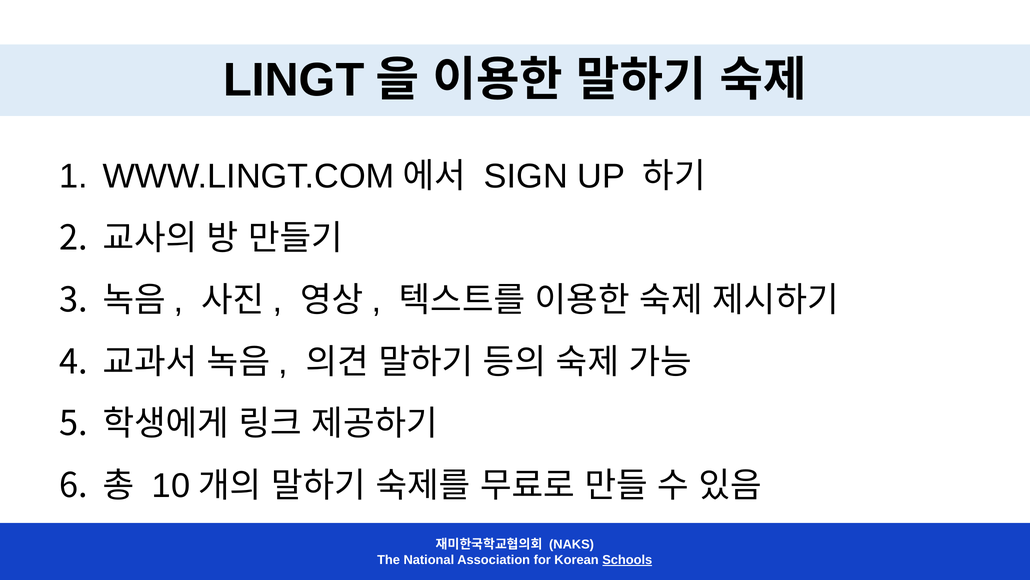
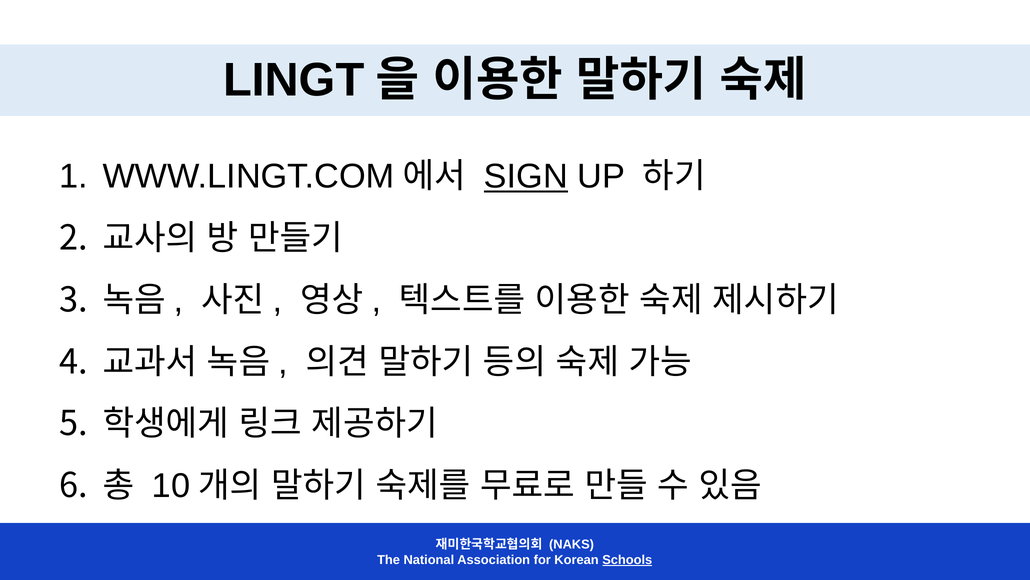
SIGN underline: none -> present (526, 176)
